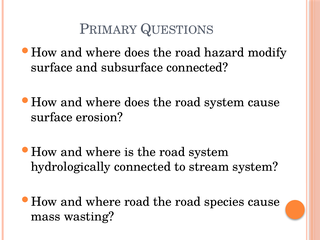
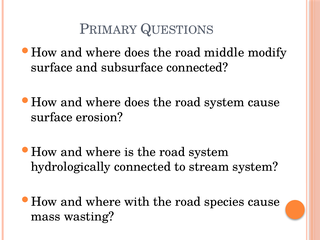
hazard: hazard -> middle (224, 53)
where road: road -> with (137, 202)
